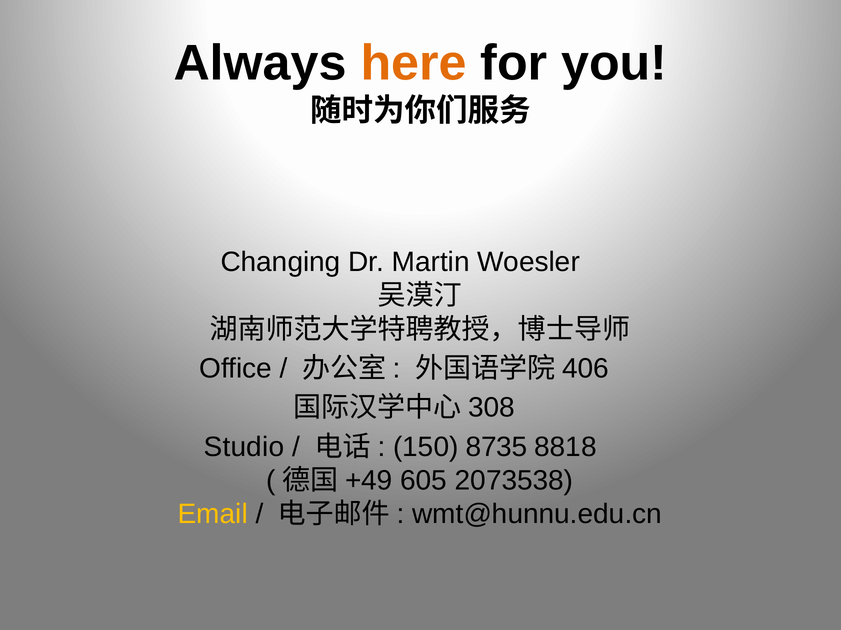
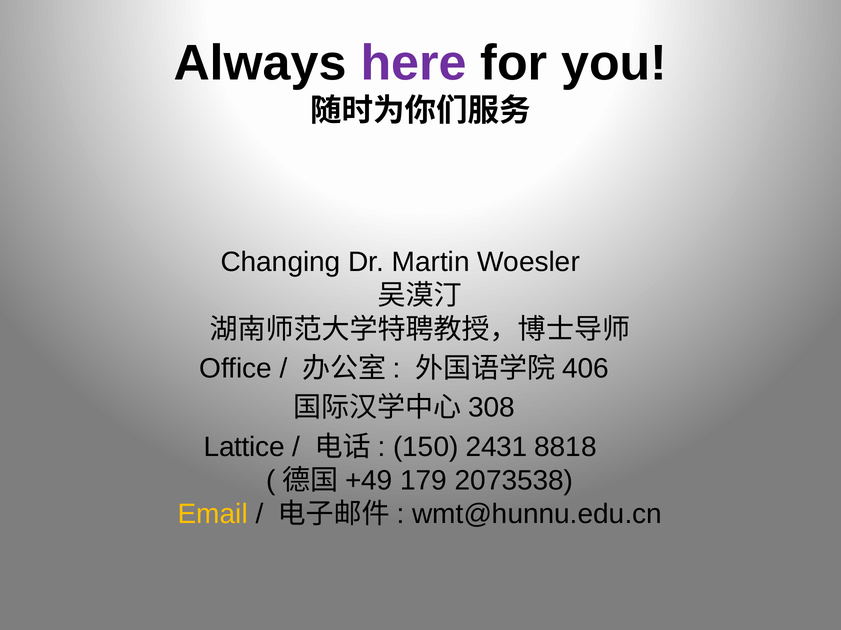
here colour: orange -> purple (414, 63)
Studio: Studio -> Lattice (244, 447)
8735: 8735 -> 2431 (497, 447)
605: 605 -> 179 (424, 481)
